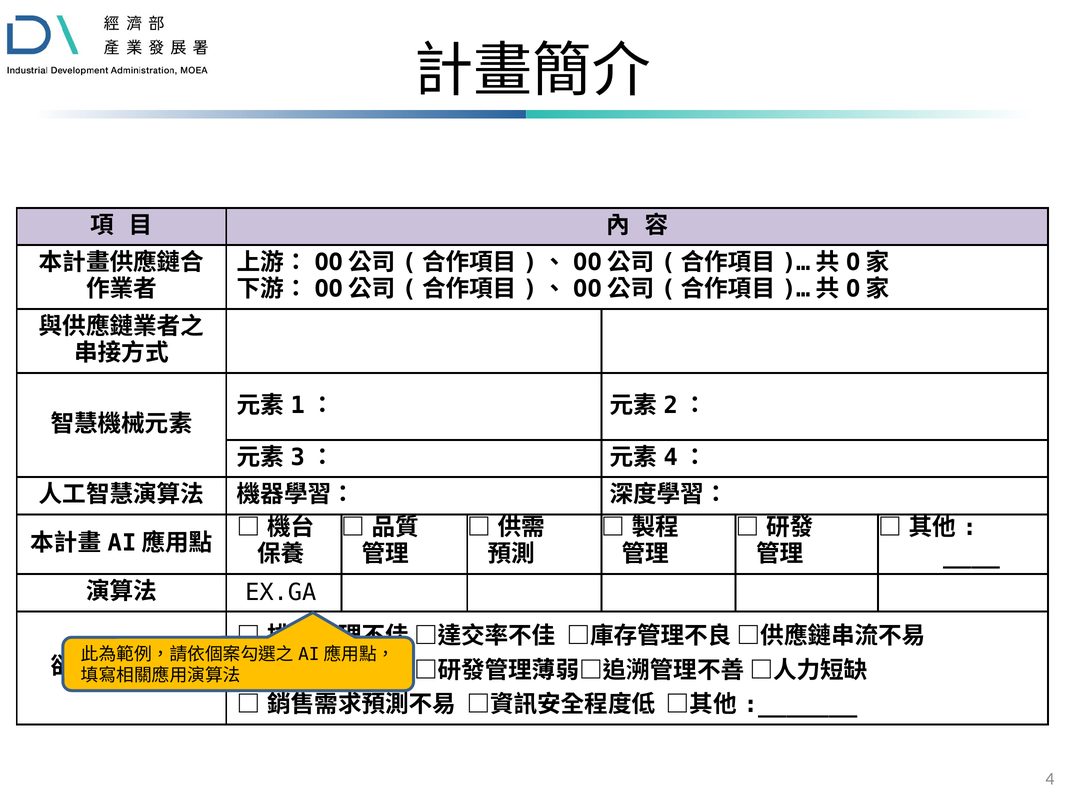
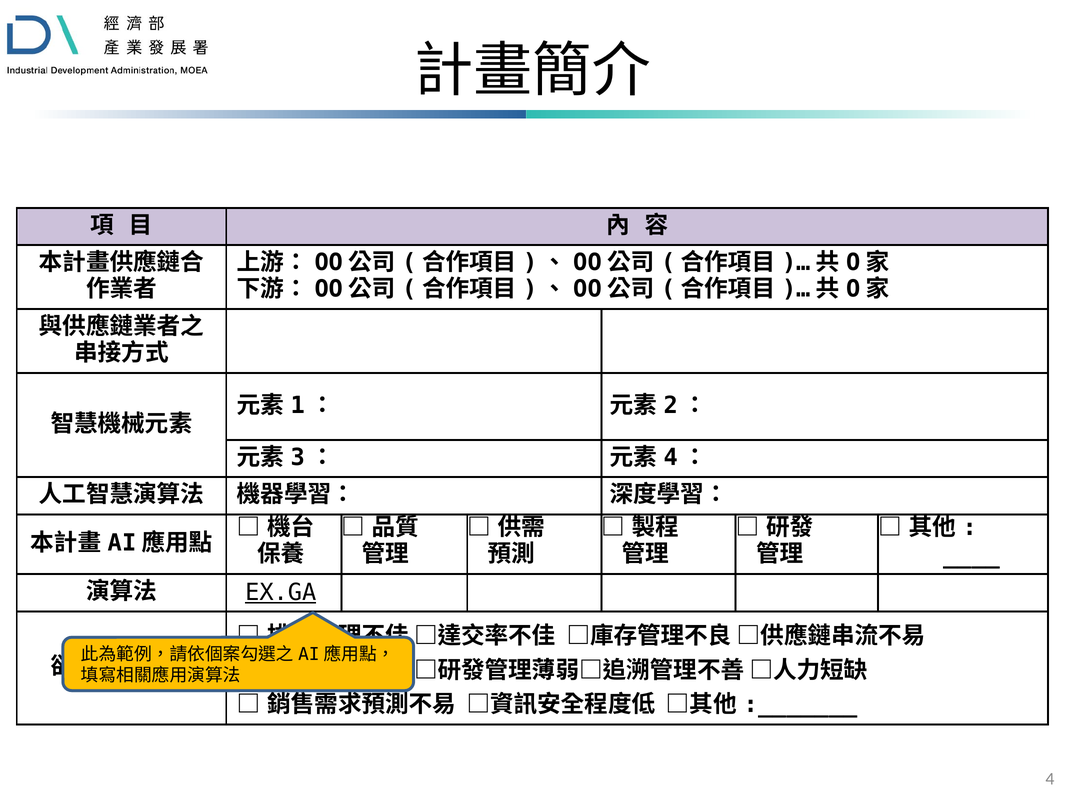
EX.GA underline: none -> present (281, 592)
